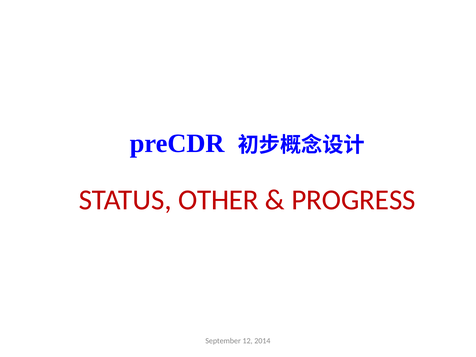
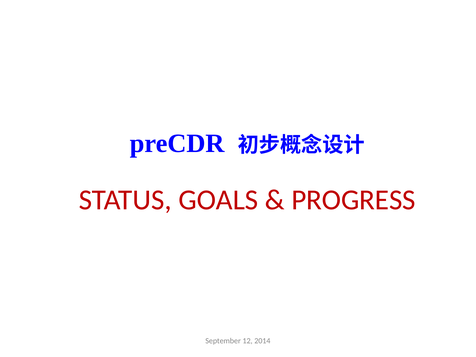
OTHER: OTHER -> GOALS (218, 200)
